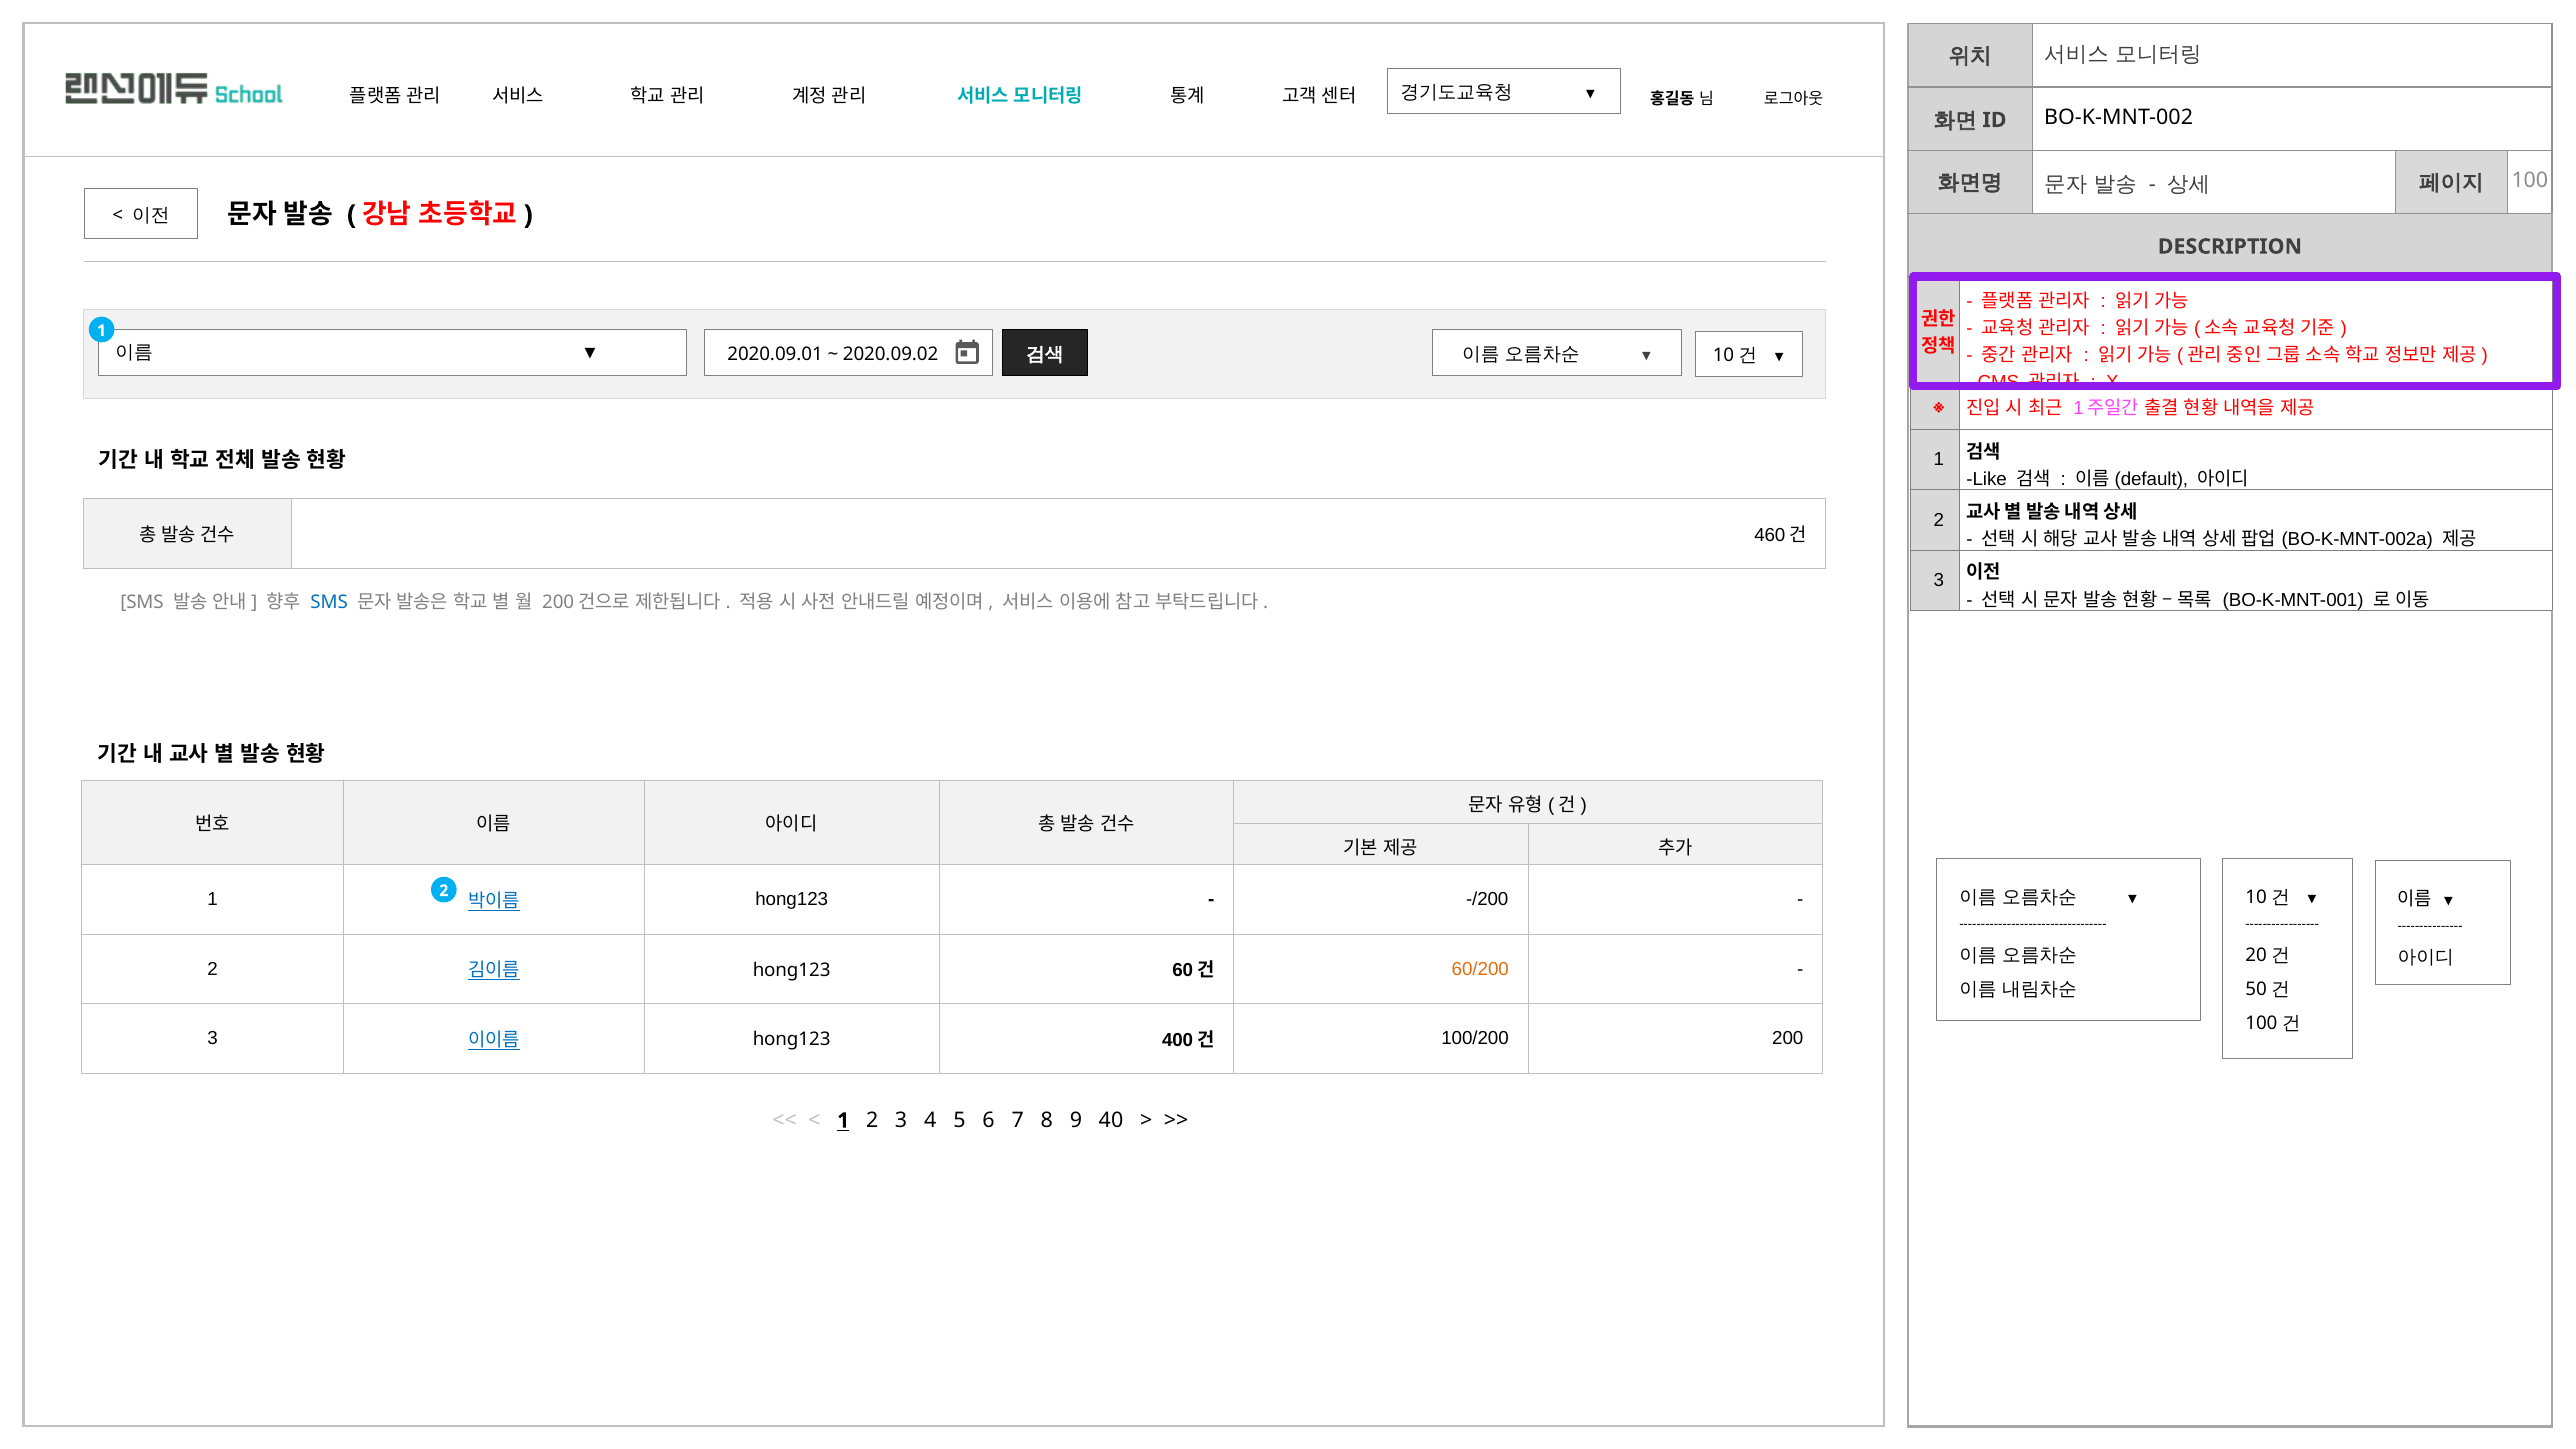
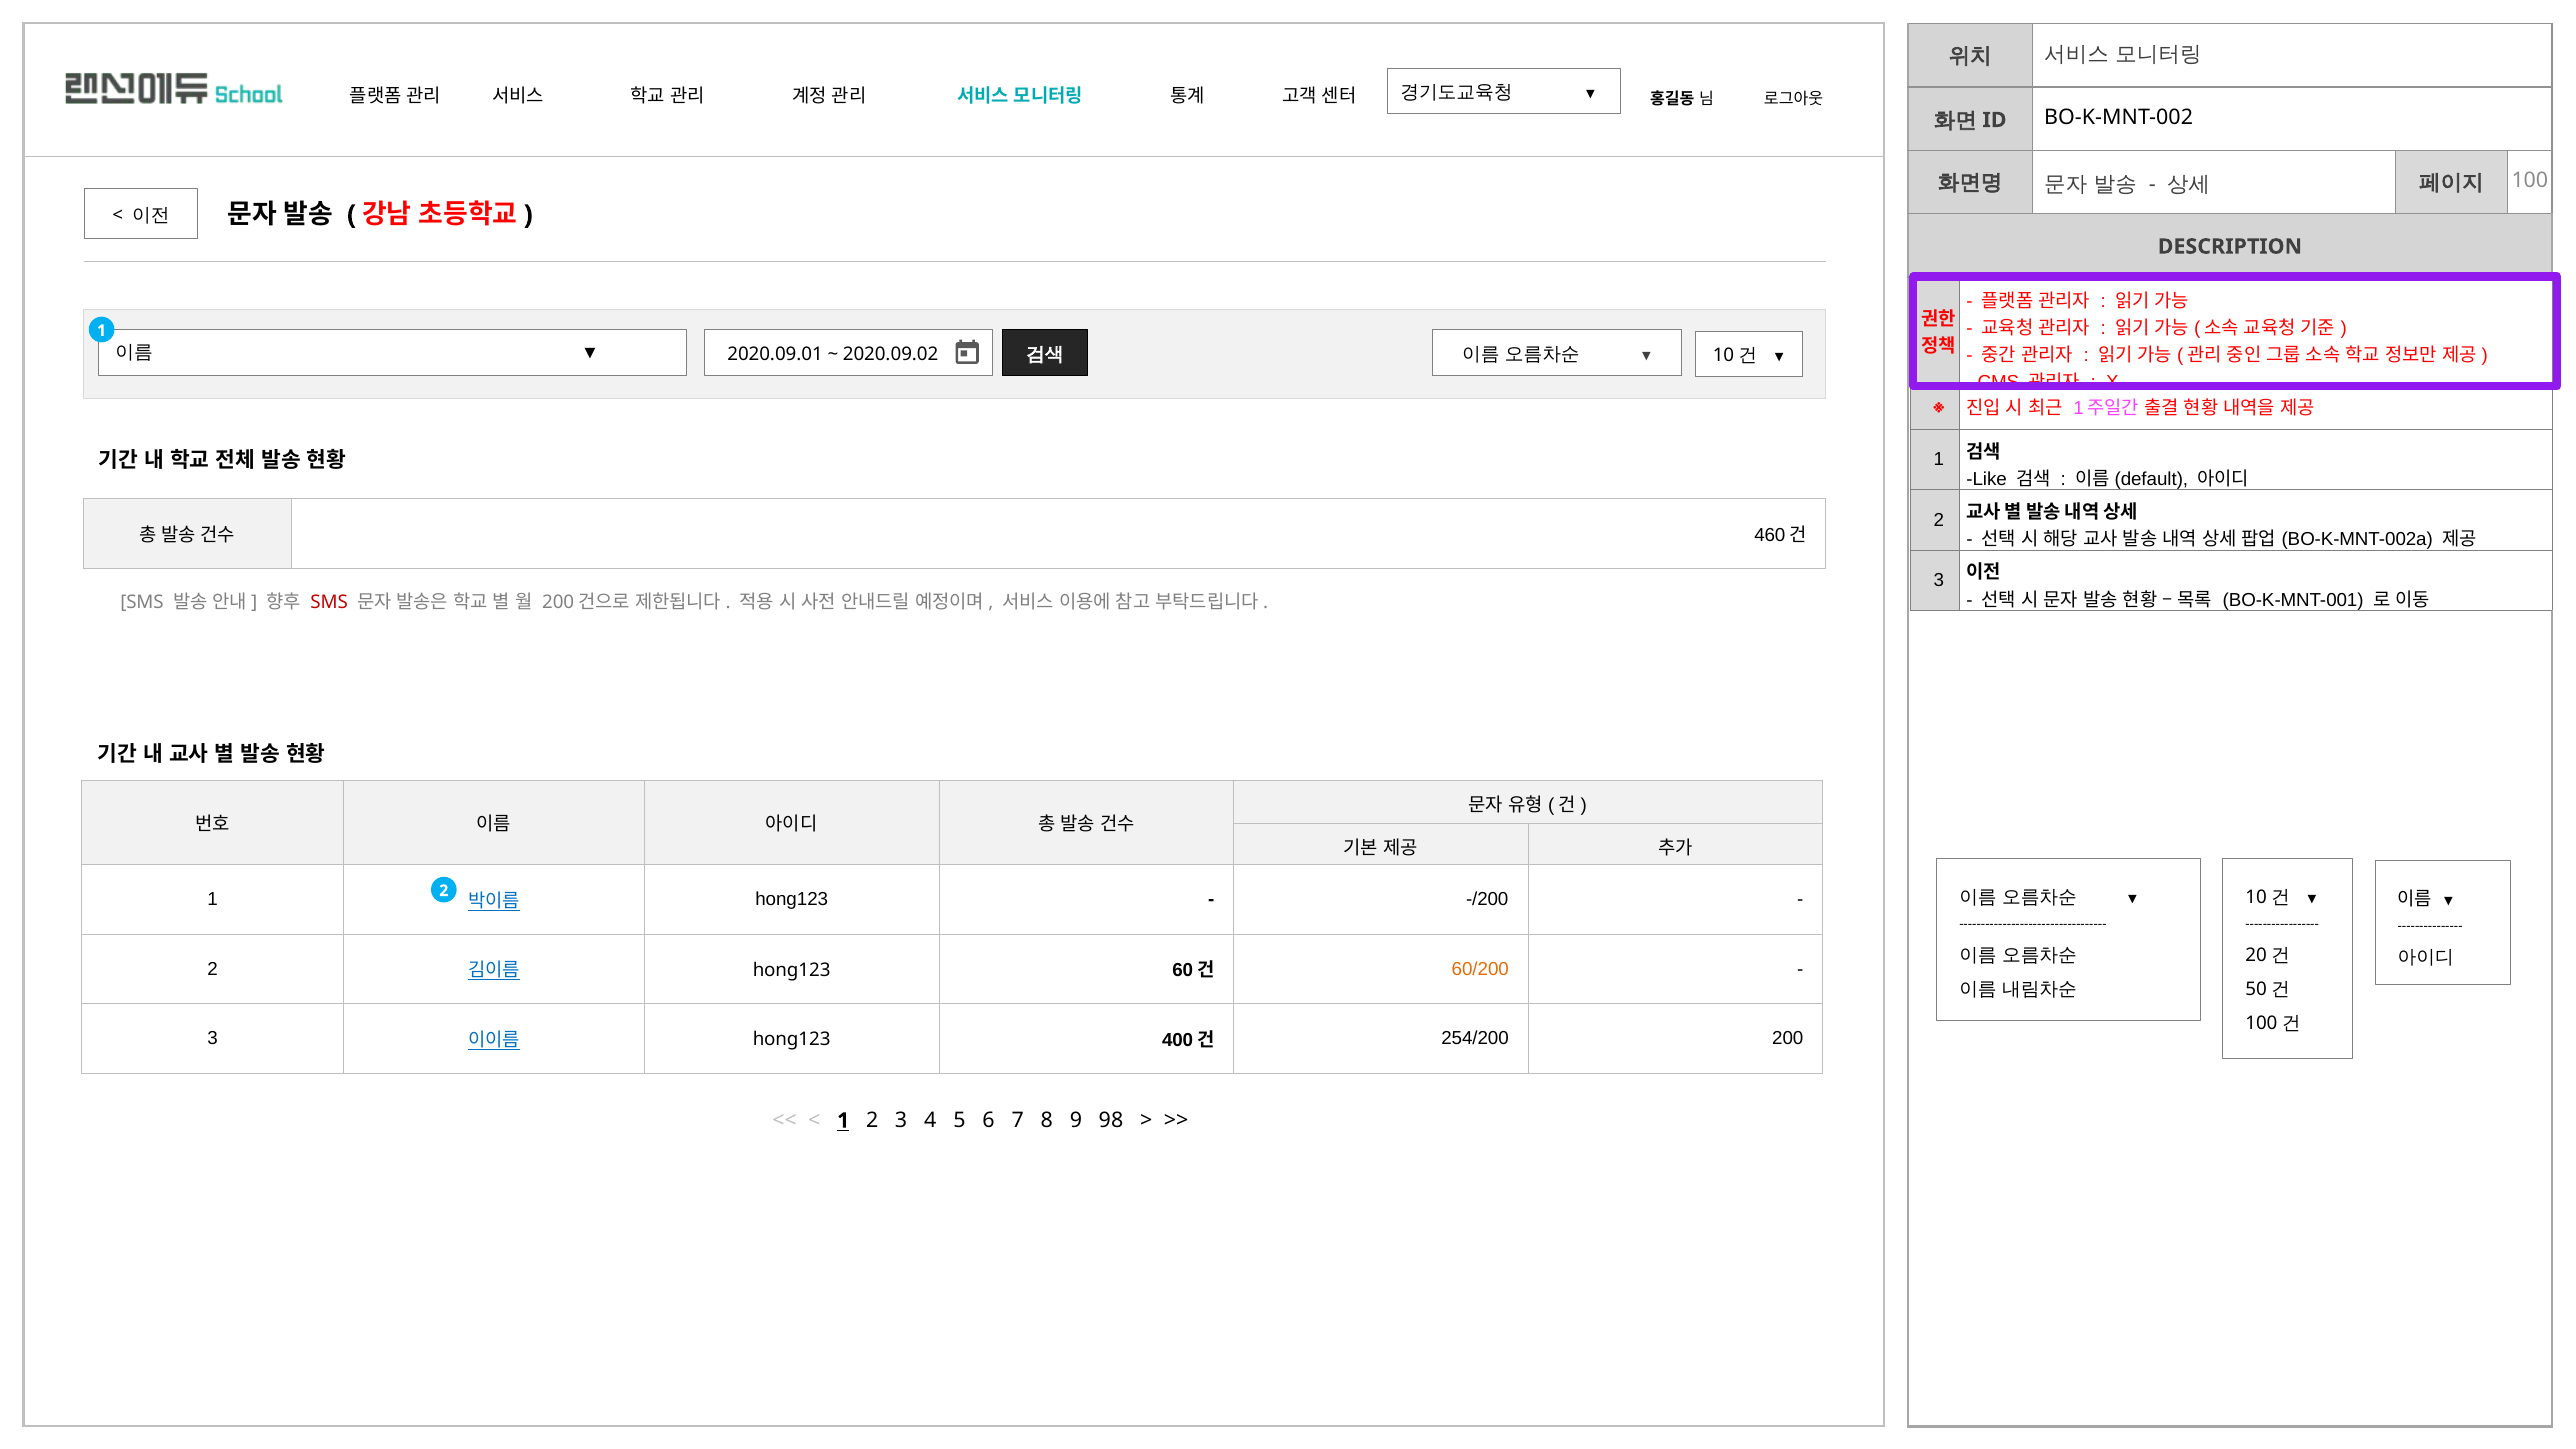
SMS colour: blue -> red (329, 602)
100/200: 100/200 -> 254/200 (1475, 1039)
40: 40 -> 98 (1111, 1121)
